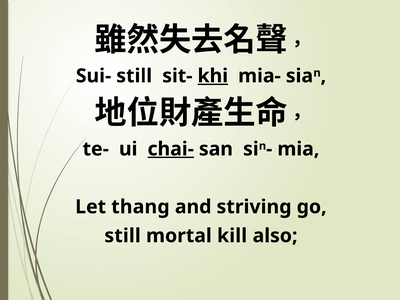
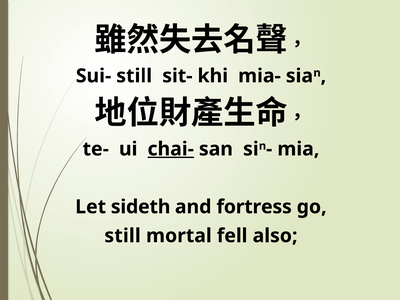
khi underline: present -> none (213, 76)
thang: thang -> sideth (141, 207)
striving: striving -> fortress (254, 207)
kill: kill -> fell (232, 236)
